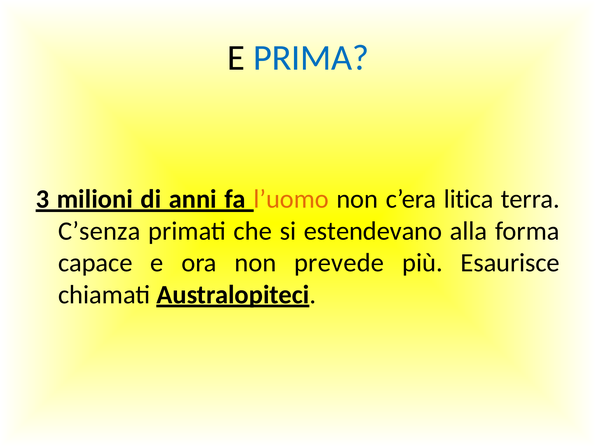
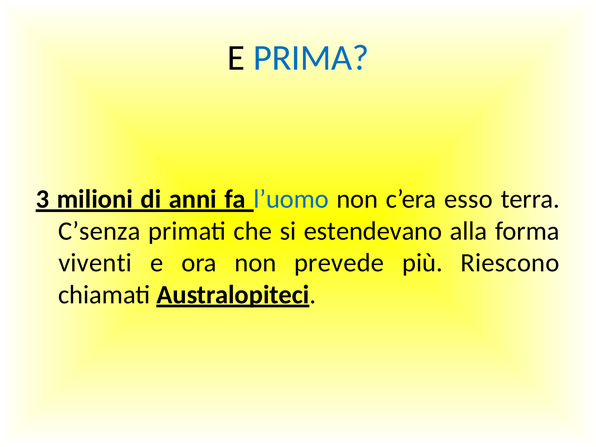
l’uomo colour: orange -> blue (291, 199)
litica: litica -> esso (468, 199)
capace: capace -> viventi (95, 263)
Esaurisce: Esaurisce -> Riescono (510, 263)
